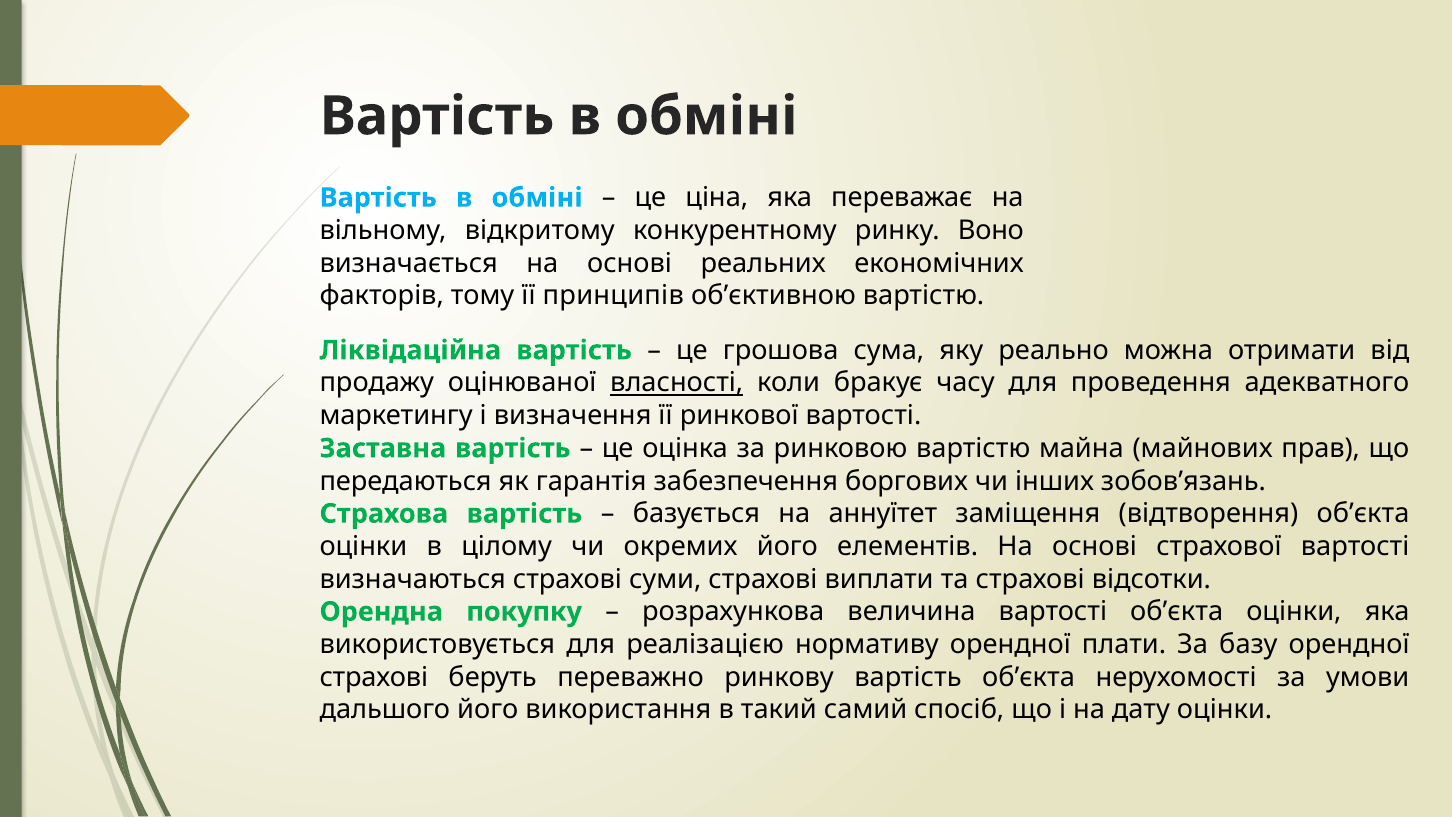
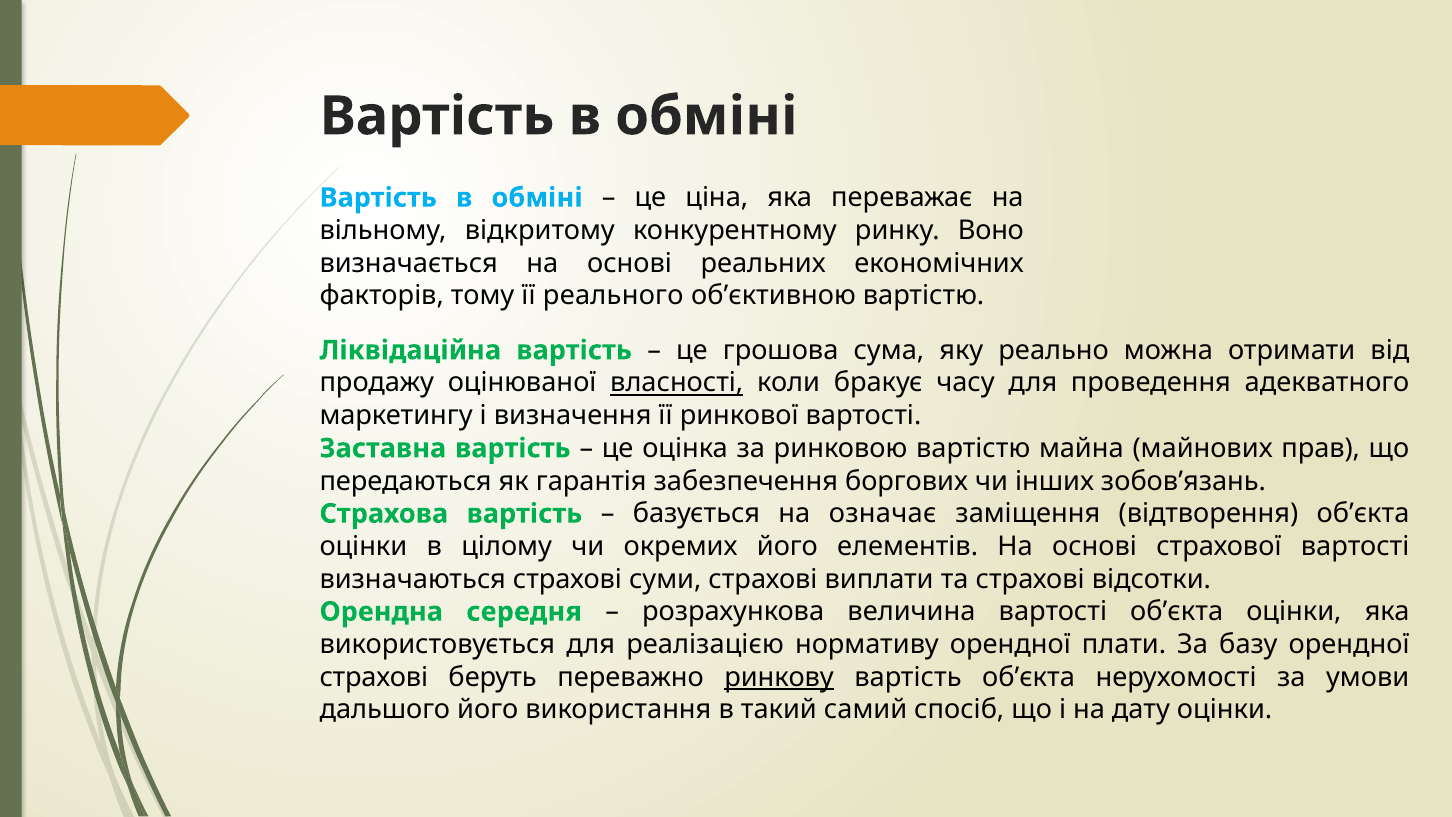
принципів: принципів -> реального (613, 296)
аннуїтет: аннуїтет -> означає (883, 514)
покупку: покупку -> середня (524, 612)
ринкову underline: none -> present (779, 677)
